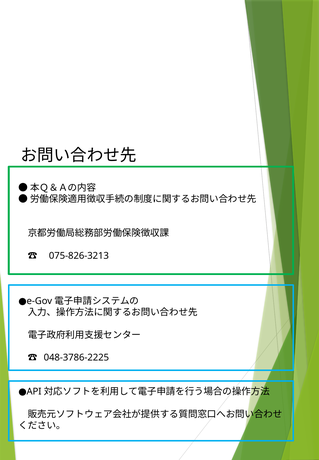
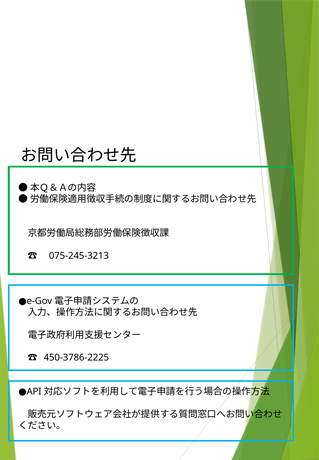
075-826-3213: 075-826-3213 -> 075-245-3213 (79, 256)
048-3786-2225: 048-3786-2225 -> 450-3786-2225 (76, 358)
